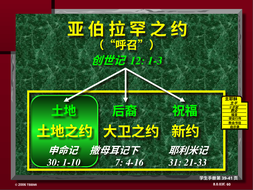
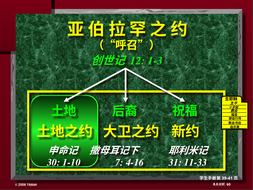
21-33: 21-33 -> 11-33 (196, 162)
